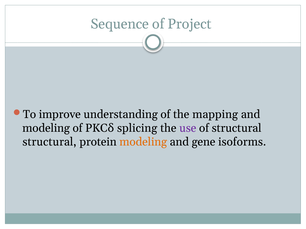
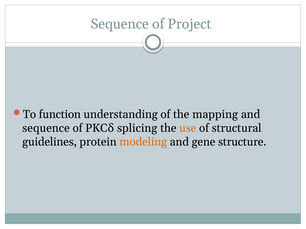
improve: improve -> function (60, 115)
modeling: modeling -> sequence (46, 128)
use colour: purple -> orange (188, 128)
structural: structural -> guidelines (50, 142)
isoforms: isoforms -> structure (242, 142)
